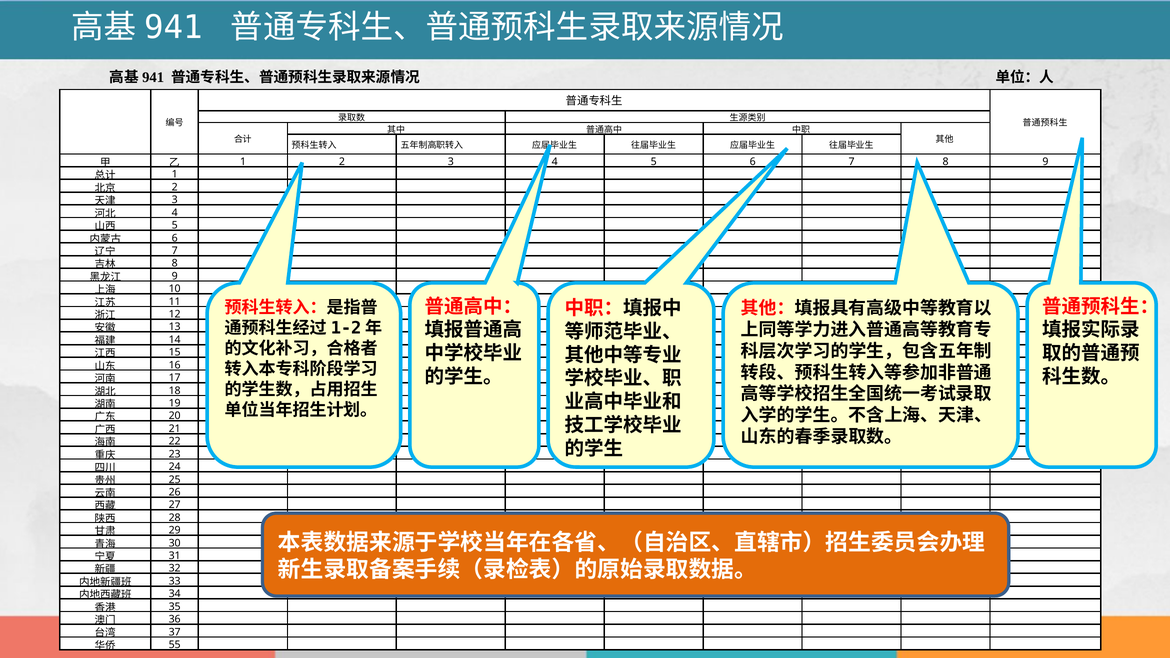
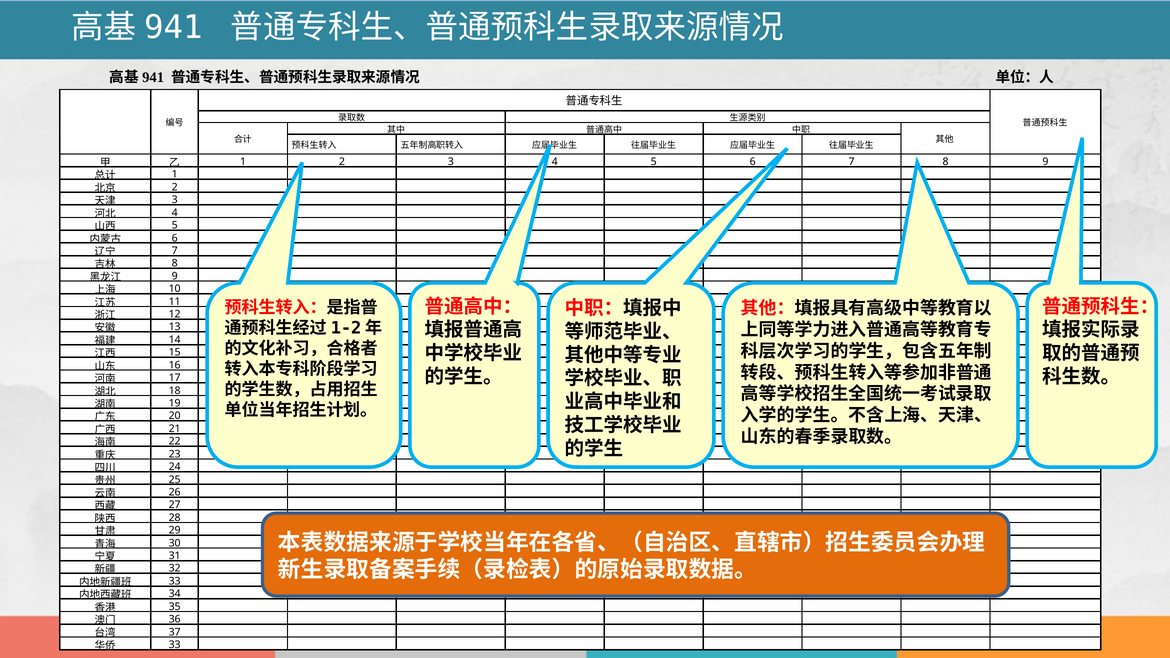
55: 55 -> 33 (175, 645)
